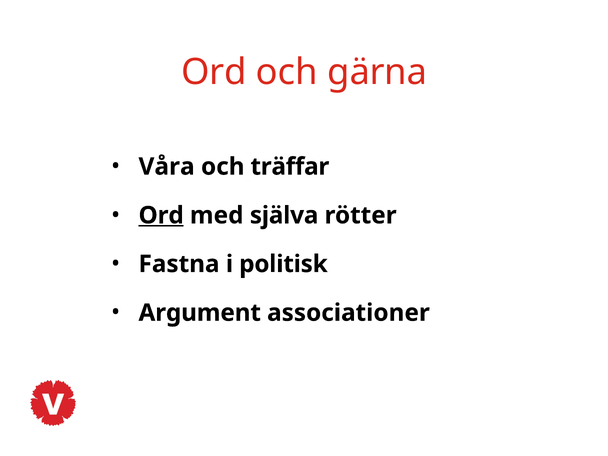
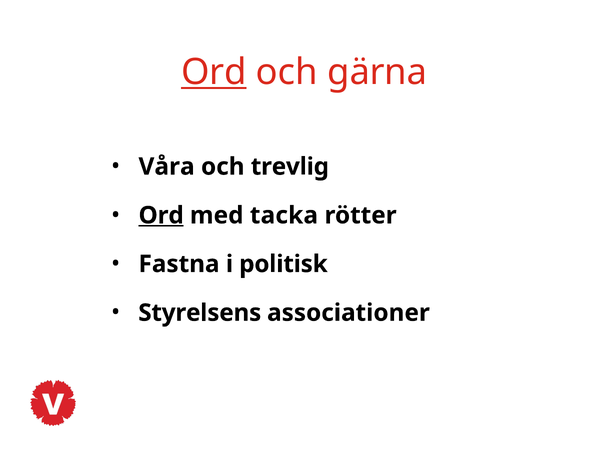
Ord underline: none -> present (214, 72)
träffar: träffar -> trevlig (290, 167)
själva: själva -> tacka (284, 215)
Argument: Argument -> Styrelsens (200, 313)
